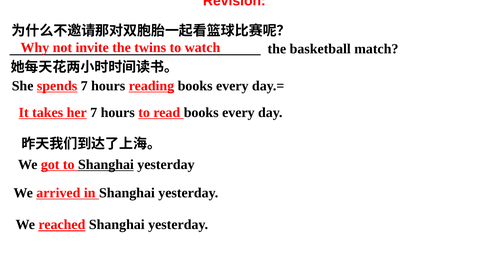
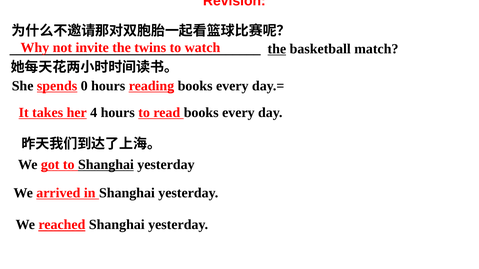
the underline: none -> present (277, 49)
spends 7: 7 -> 0 (84, 86)
her 7: 7 -> 4 (94, 113)
